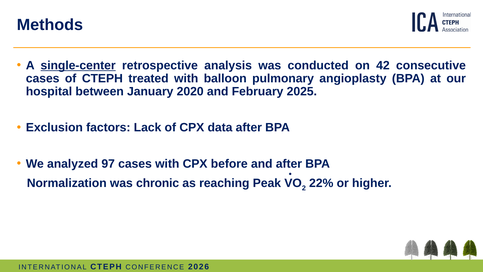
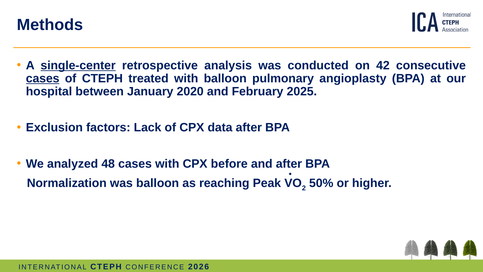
cases underline: none -> present (43, 78)
97: 97 -> 48 (108, 164)
was chronic: chronic -> balloon (158, 183)
22%: 22% -> 50% (321, 183)
